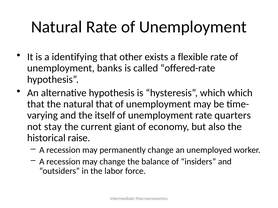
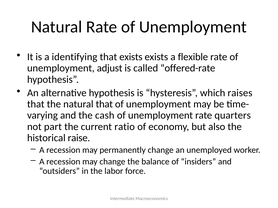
that other: other -> exists (131, 57)
banks: banks -> adjust (110, 68)
which which: which -> raises (240, 93)
itself: itself -> cash (105, 116)
stay: stay -> part (53, 127)
giant: giant -> ratio (125, 127)
